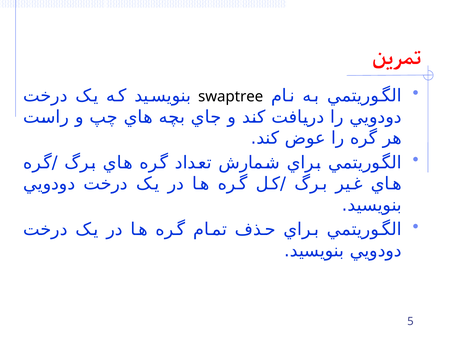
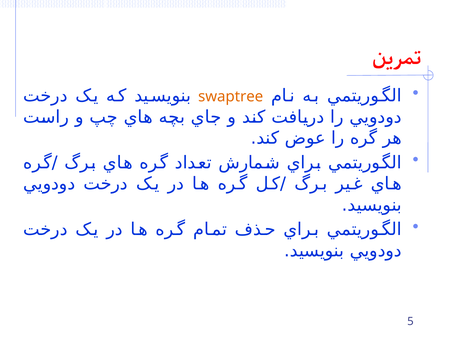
swaptree colour: black -> orange (231, 97)
